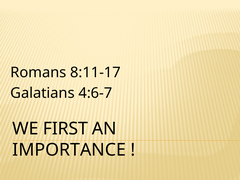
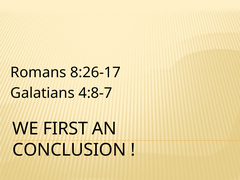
8:11-17: 8:11-17 -> 8:26-17 (95, 72)
4:6-7: 4:6-7 -> 4:8-7 (95, 93)
IMPORTANCE: IMPORTANCE -> CONCLUSION (69, 150)
